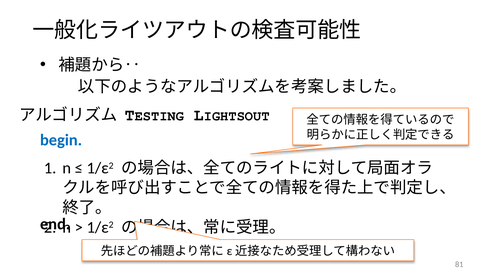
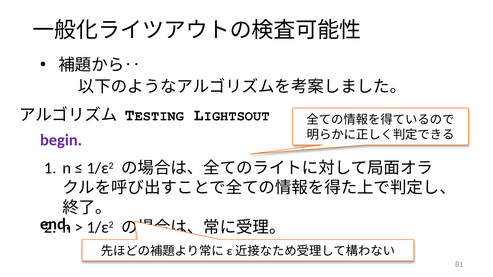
begin colour: blue -> purple (61, 140)
